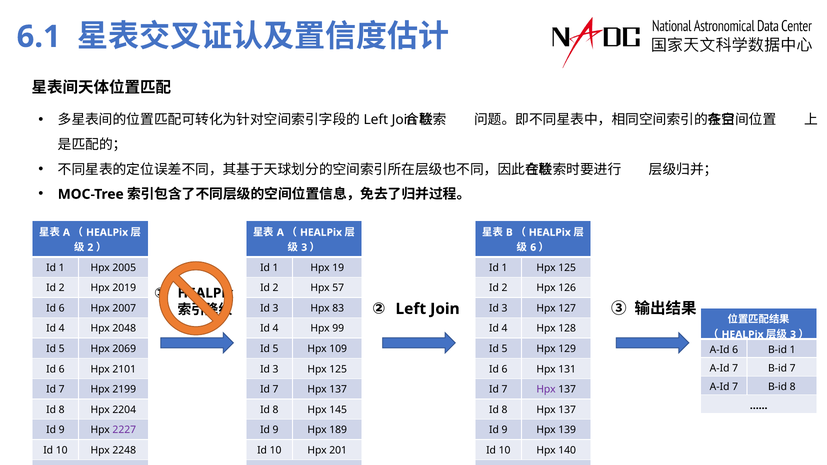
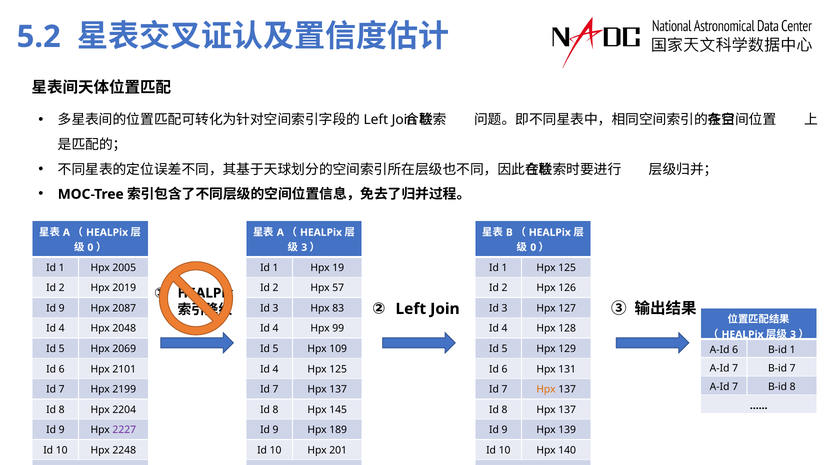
6.1: 6.1 -> 5.2 (39, 37)
2: 2 -> 0 (90, 248)
6: 6 -> 0 (533, 248)
6: 6 -> 9 (62, 308)
2007: 2007 -> 2087 (124, 308)
3: 3 -> 4 (276, 369)
Hpx colour: purple -> orange (546, 390)
